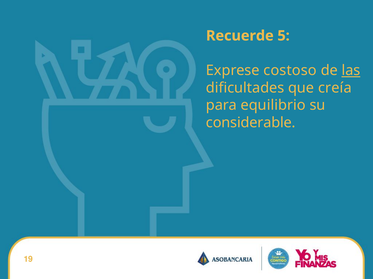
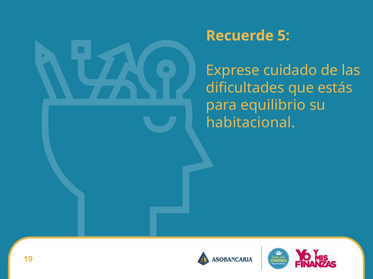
costoso: costoso -> cuidado (290, 71)
las underline: present -> none (351, 71)
creía: creía -> estás (335, 88)
considerable: considerable -> habitacional (251, 123)
